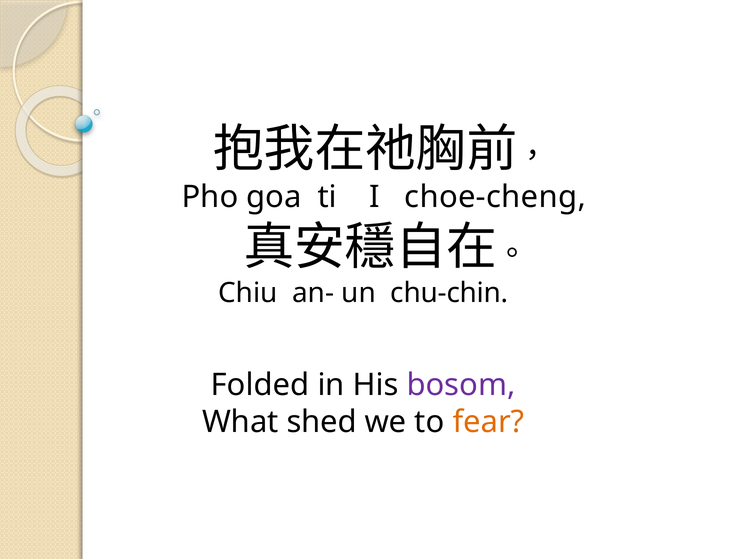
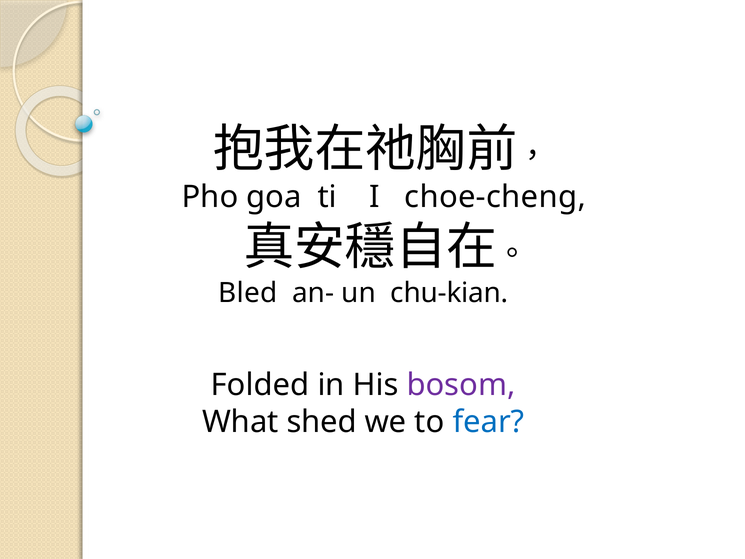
Chiu: Chiu -> Bled (248, 293)
chu-chin: chu-chin -> chu-kian (449, 293)
fear colour: orange -> blue (488, 422)
